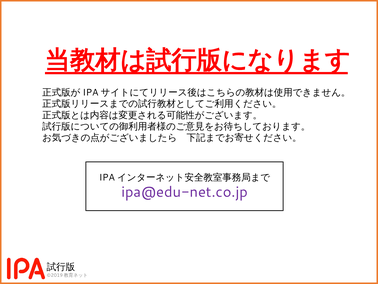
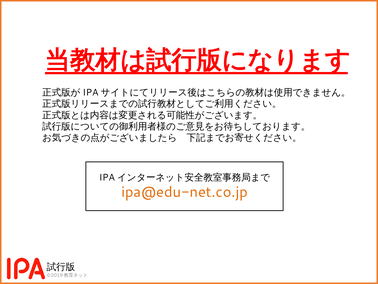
ipa@edu-net.co.jp colour: purple -> orange (185, 192)
